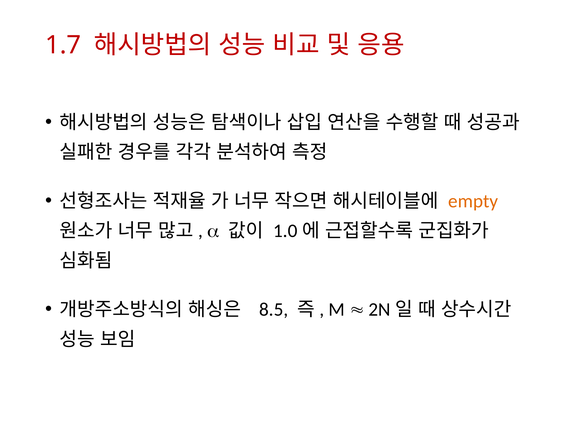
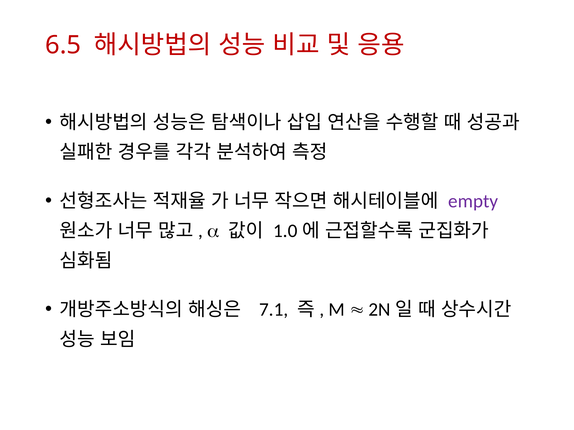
1.7: 1.7 -> 6.5 (63, 45)
empty colour: orange -> purple (473, 201)
8.5: 8.5 -> 7.1 (274, 310)
